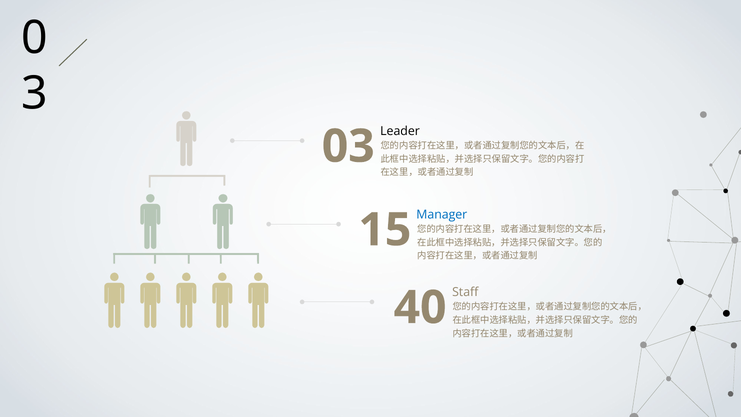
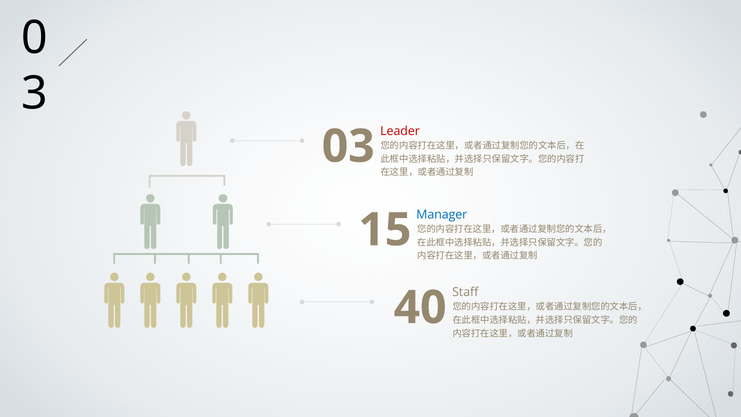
Leader colour: black -> red (400, 131)
